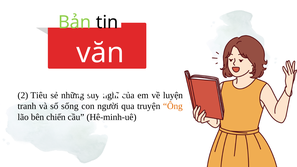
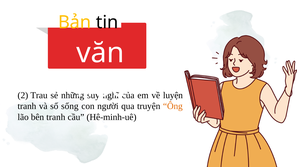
Bản colour: light green -> yellow (75, 22)
Tiêu: Tiêu -> Trau (39, 95)
bên chiến: chiến -> tranh (56, 117)
